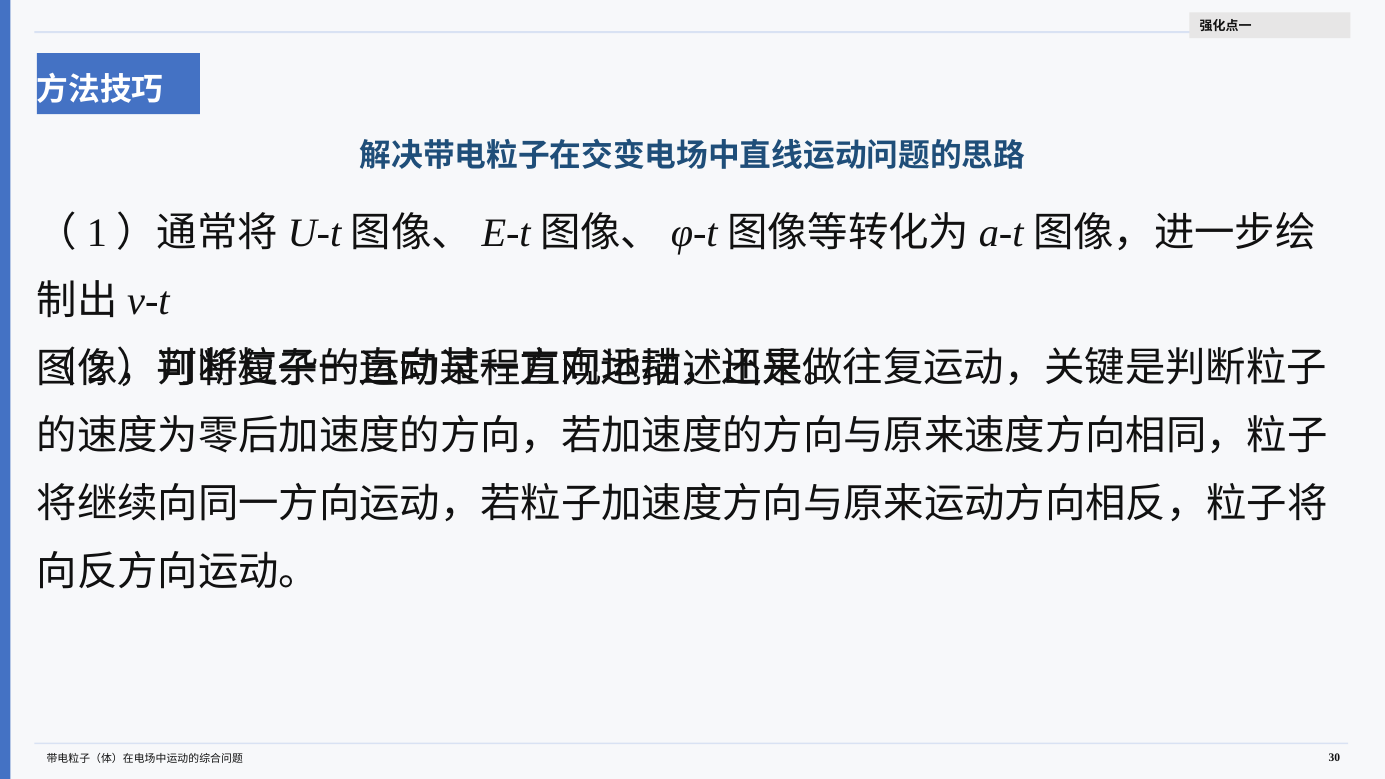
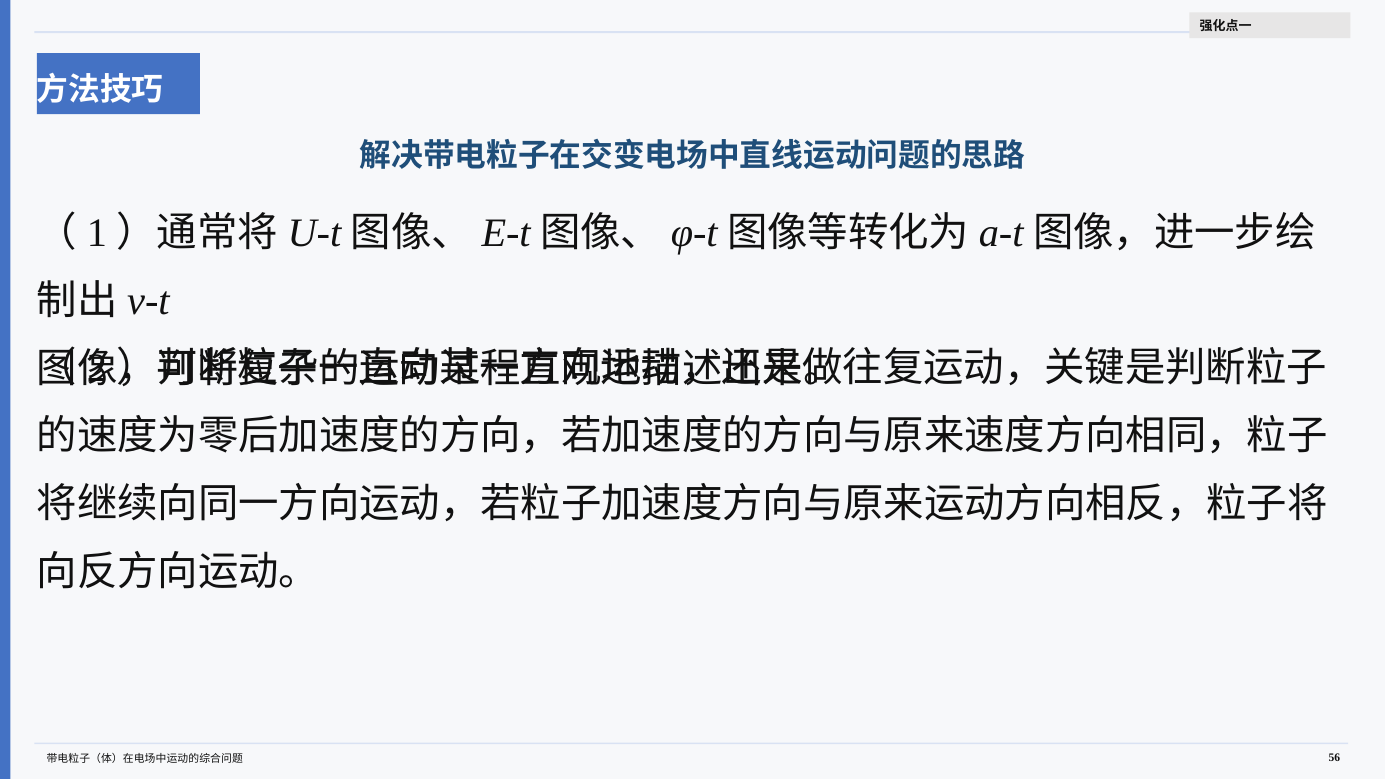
30: 30 -> 56 (1334, 758)
